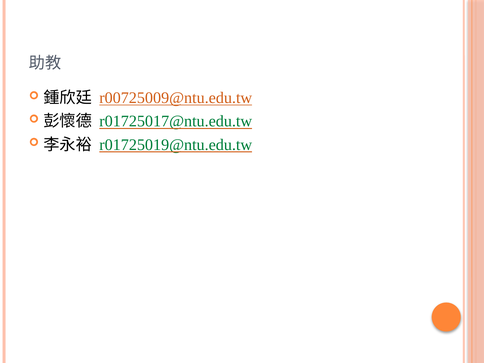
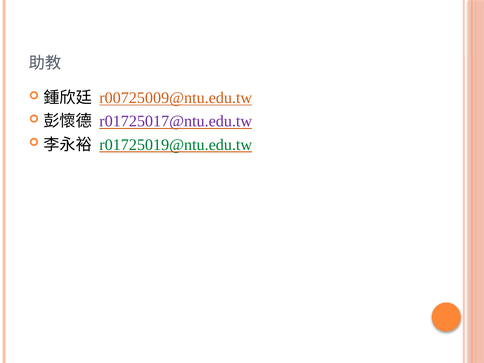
r01725017@ntu.edu.tw colour: green -> purple (176, 121)
